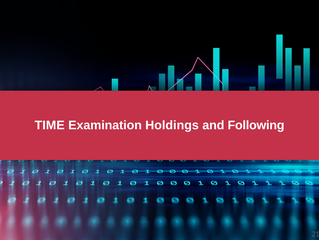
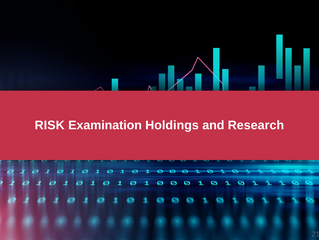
TIME: TIME -> RISK (50, 125)
Following: Following -> Research (256, 125)
